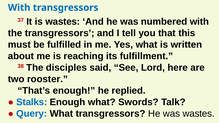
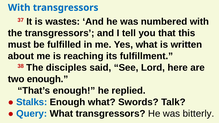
two rooster: rooster -> enough (48, 79)
was wastes: wastes -> bitterly (199, 114)
